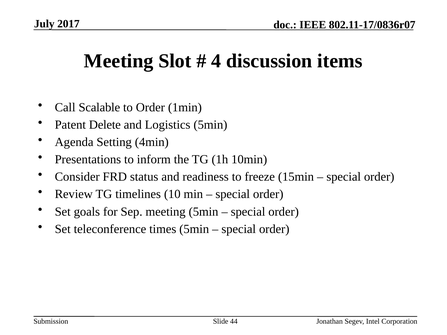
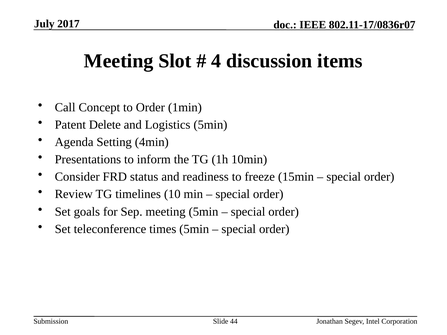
Scalable: Scalable -> Concept (99, 107)
